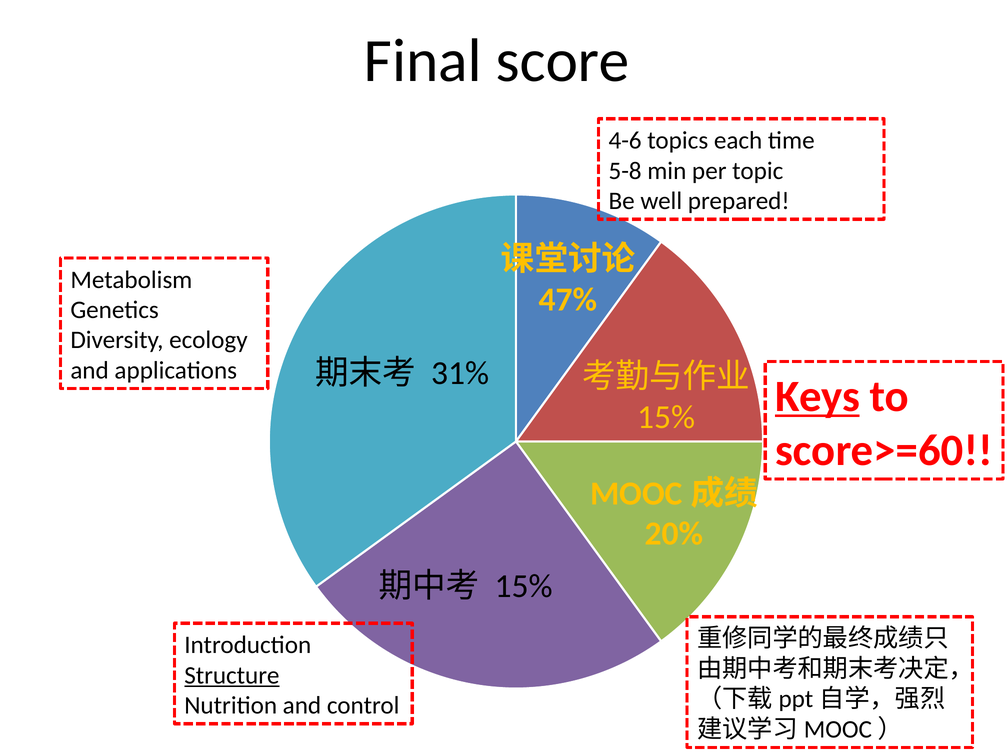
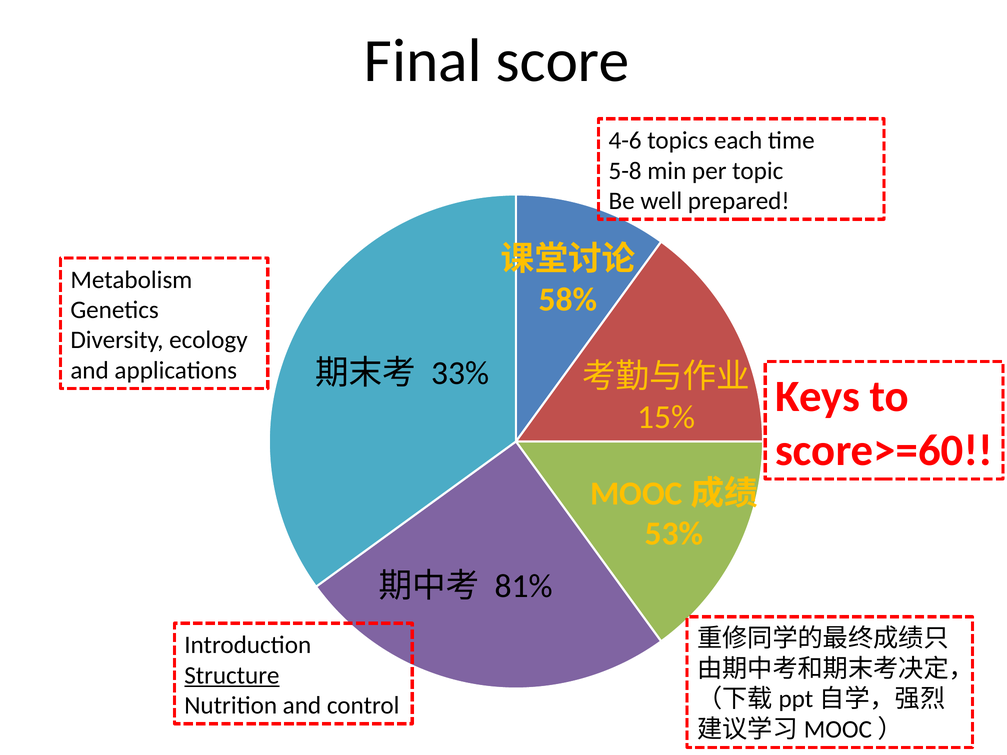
47%: 47% -> 58% (568, 300)
31%: 31% -> 33% (460, 373)
Keys underline: present -> none (818, 397)
20%: 20% -> 53% (674, 534)
15%: 15% -> 81% (524, 586)
